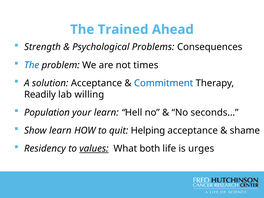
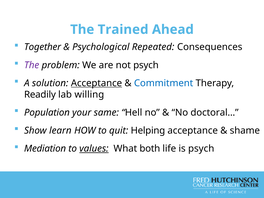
Strength: Strength -> Together (43, 47)
Problems: Problems -> Repeated (153, 47)
The colour: blue -> purple (32, 65)
not times: times -> psych (146, 65)
Acceptance underline: none -> present (96, 83)
your learn: learn -> same (106, 113)
seconds…: seconds… -> doctoral… (215, 113)
Residency: Residency -> Mediation (45, 149)
is urges: urges -> psych (201, 149)
